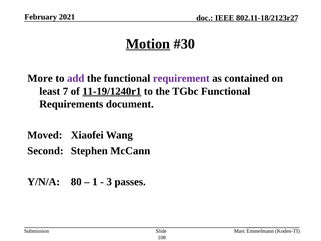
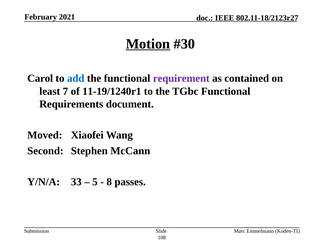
More: More -> Carol (40, 78)
add colour: purple -> blue (76, 78)
11-19/1240r1 underline: present -> none (112, 91)
80: 80 -> 33 (76, 182)
1: 1 -> 5 (95, 182)
3: 3 -> 8 (109, 182)
